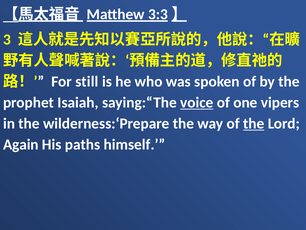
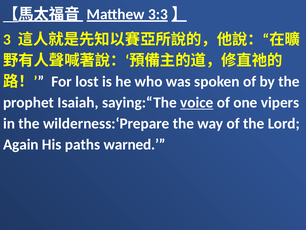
still: still -> lost (87, 81)
the underline: present -> none (254, 123)
himself: himself -> warned (135, 144)
